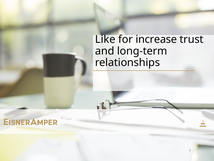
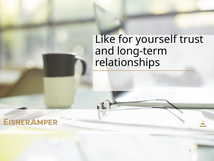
increase: increase -> yourself (156, 39)
